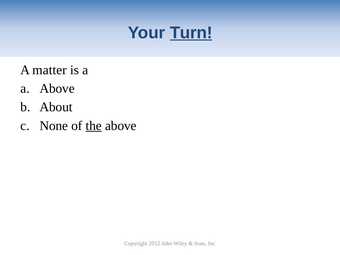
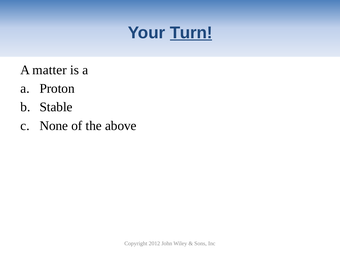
a Above: Above -> Proton (57, 89)
About: About -> Stable (56, 107)
the underline: present -> none (94, 126)
